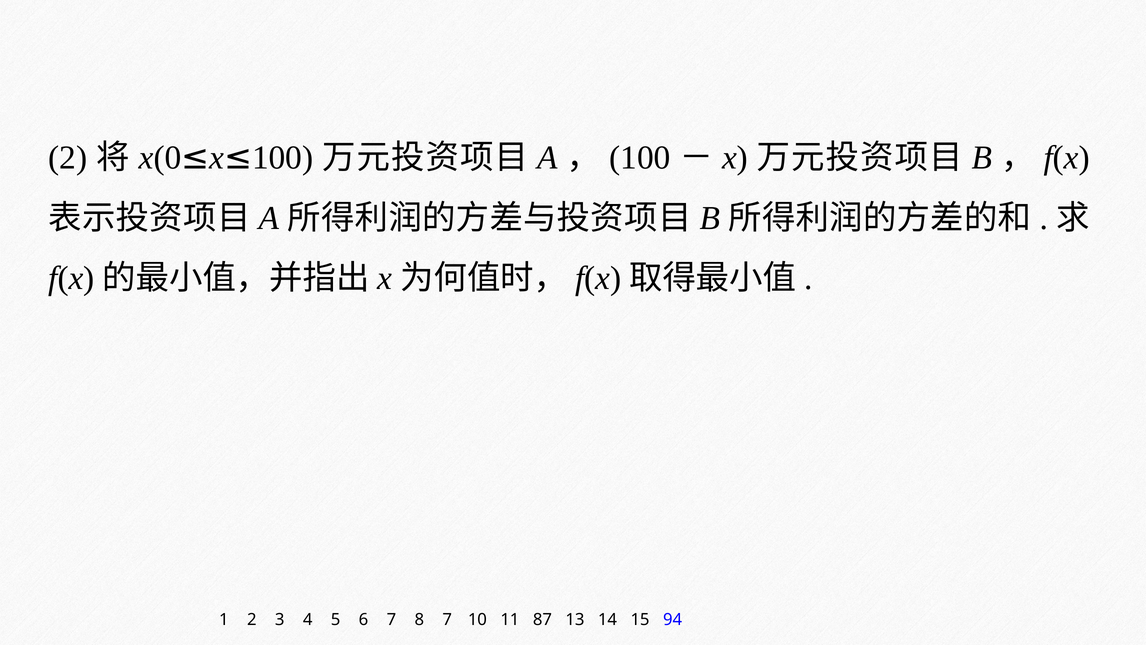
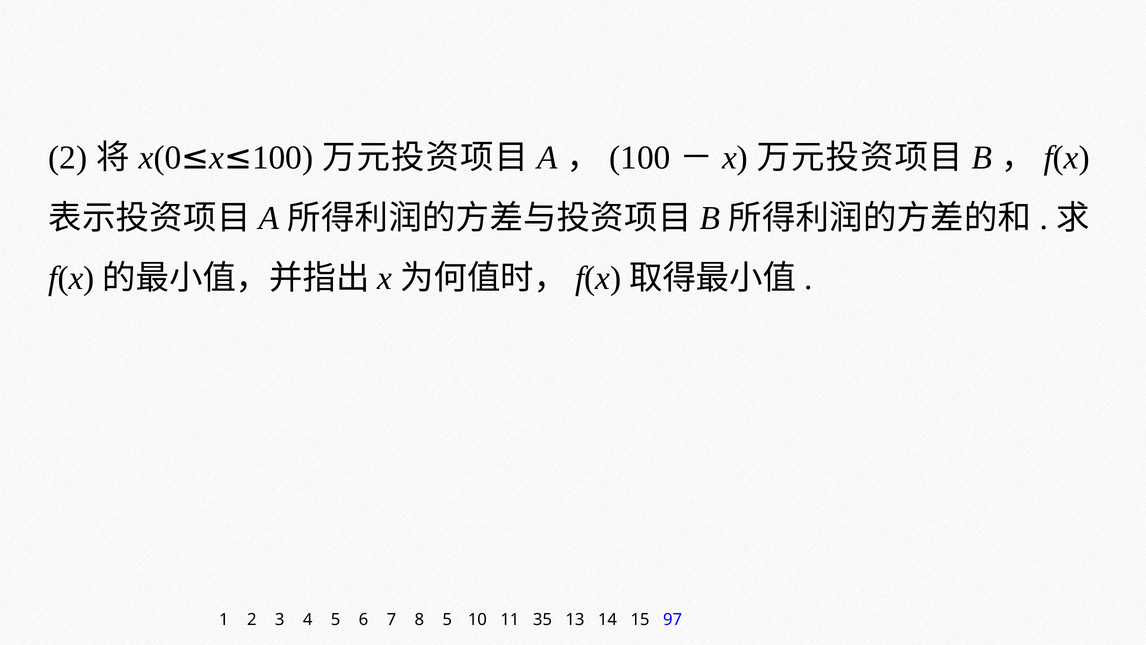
8 7: 7 -> 5 (447, 620)
87: 87 -> 35 (542, 620)
94: 94 -> 97 (673, 620)
